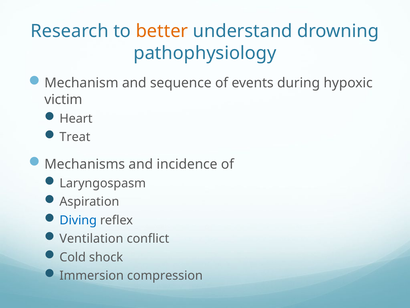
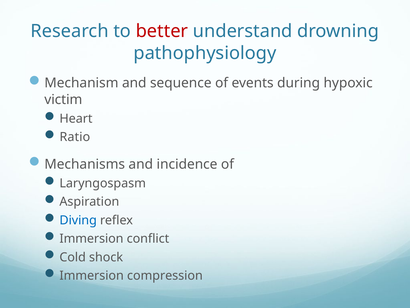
better colour: orange -> red (162, 31)
Treat: Treat -> Ratio (75, 137)
Ventilation: Ventilation -> Immersion (91, 238)
